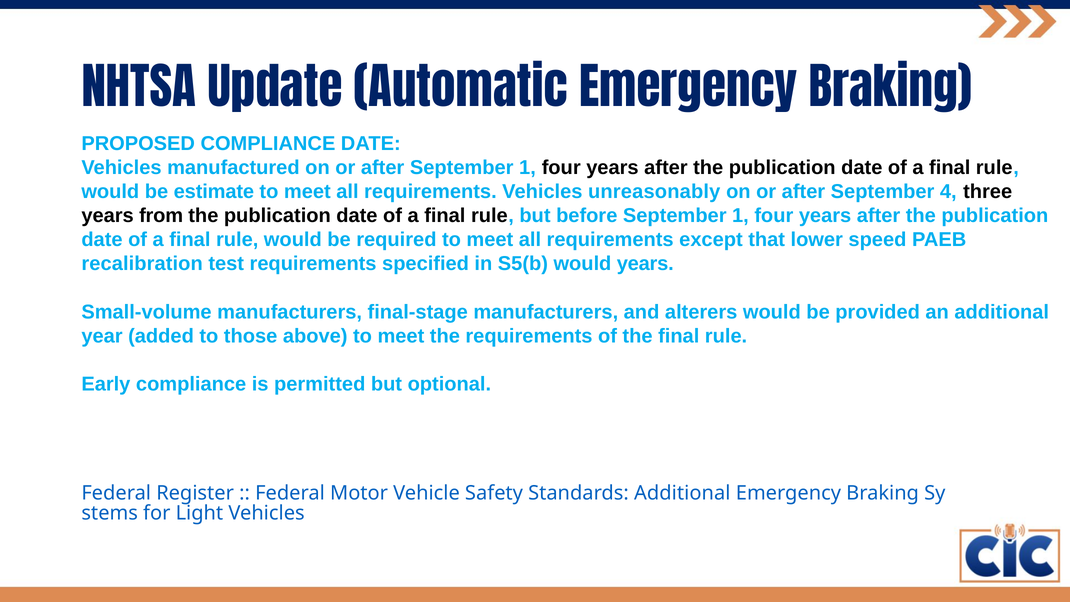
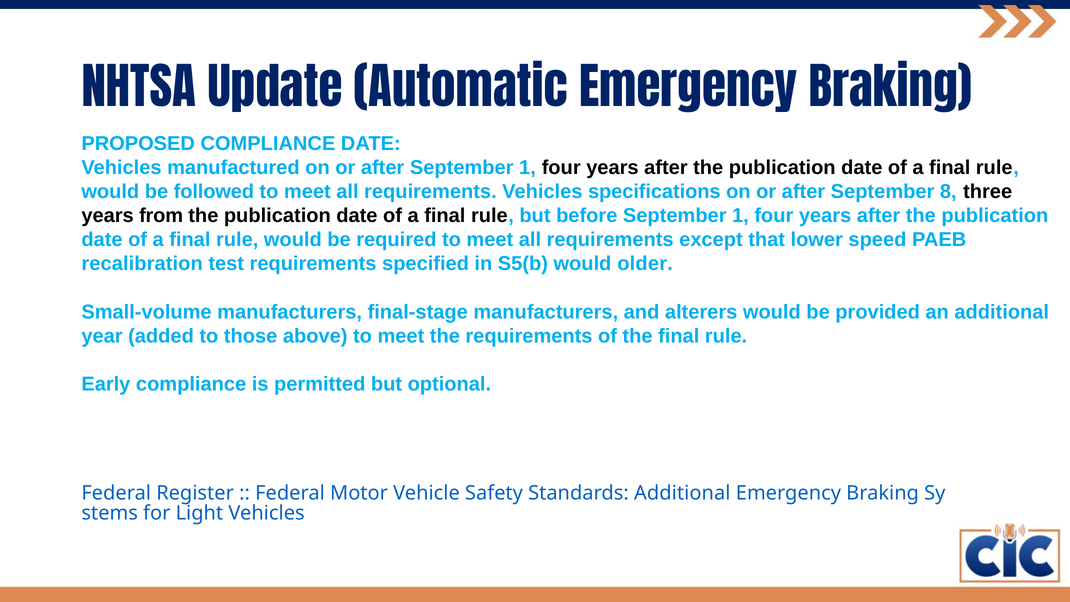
estimate: estimate -> followed (214, 192)
unreasonably: unreasonably -> specifications (654, 192)
4: 4 -> 8 (948, 192)
would years: years -> older (645, 264)
